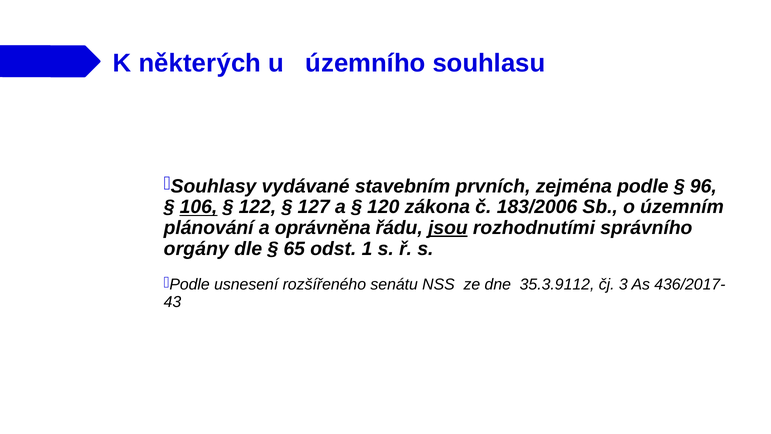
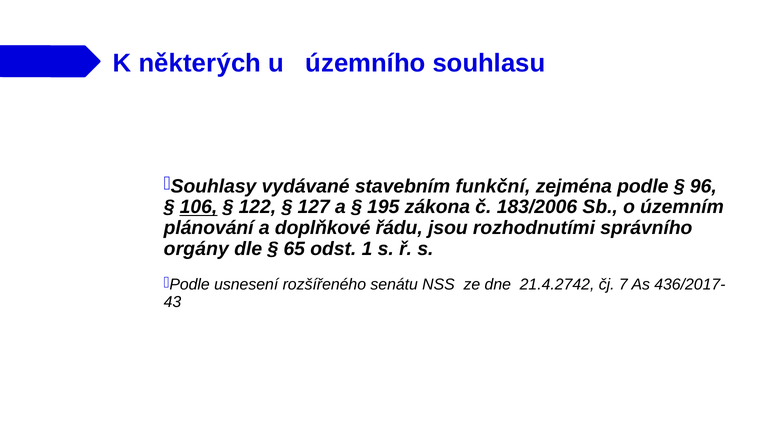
prvních: prvních -> funkční (493, 186)
120: 120 -> 195 (383, 207)
oprávněna: oprávněna -> doplňkové (323, 228)
jsou underline: present -> none (448, 228)
35.3.9112: 35.3.9112 -> 21.4.2742 (557, 285)
3: 3 -> 7 (623, 285)
